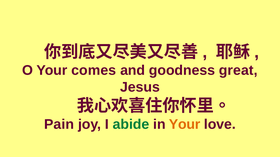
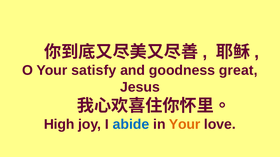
comes: comes -> satisfy (94, 71)
Pain: Pain -> High (59, 125)
abide colour: green -> blue (131, 125)
